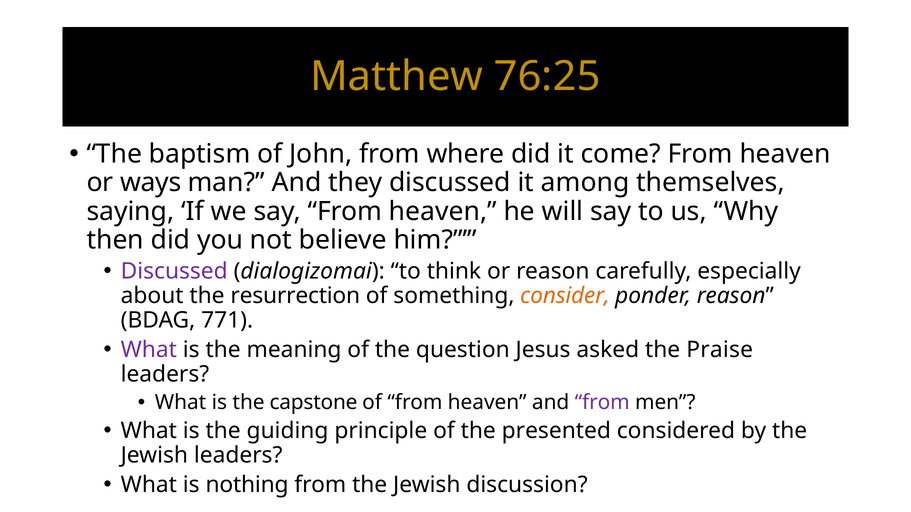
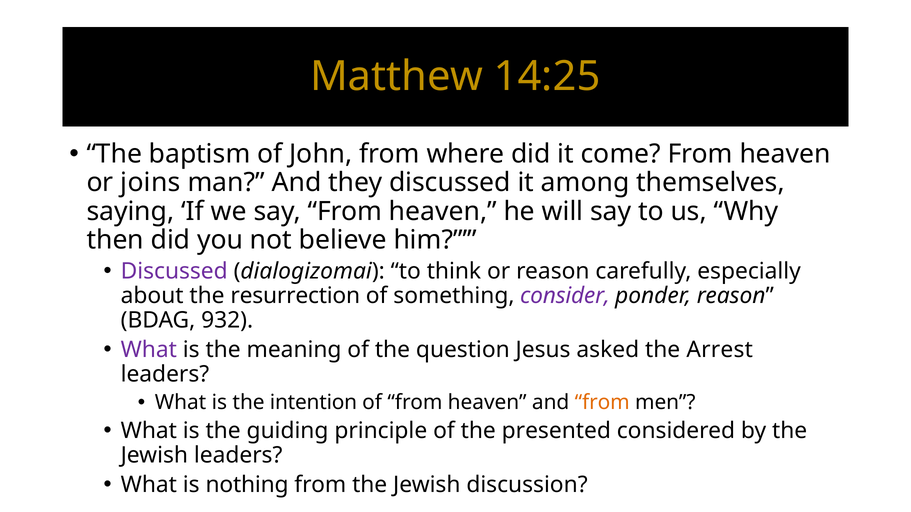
76:25: 76:25 -> 14:25 (547, 77)
ways: ways -> joins (150, 183)
consider colour: orange -> purple (565, 296)
771: 771 -> 932 (227, 321)
Praise: Praise -> Arrest (720, 350)
capstone: capstone -> intention (314, 403)
from colour: purple -> orange (602, 403)
